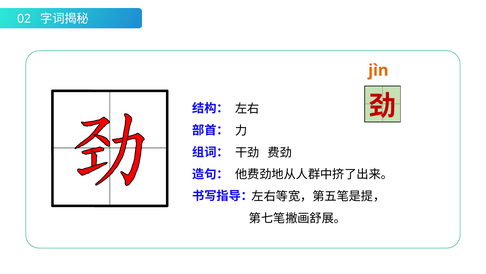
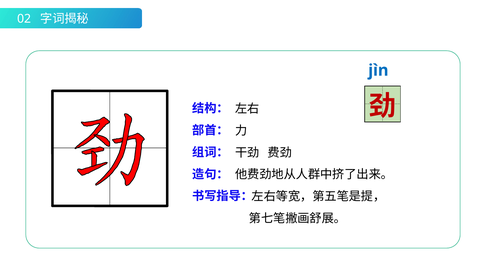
jìn colour: orange -> blue (378, 70)
